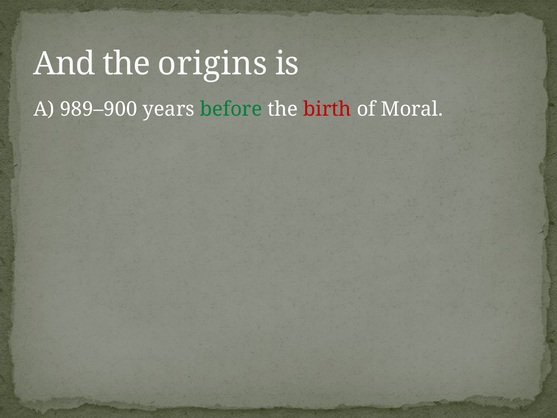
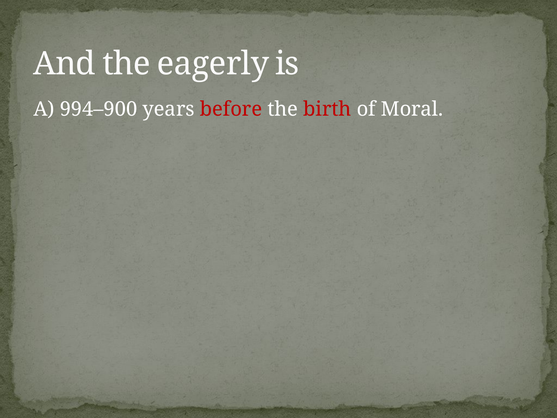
origins: origins -> eagerly (213, 64)
989–900: 989–900 -> 994–900 (99, 109)
before colour: green -> red (231, 109)
